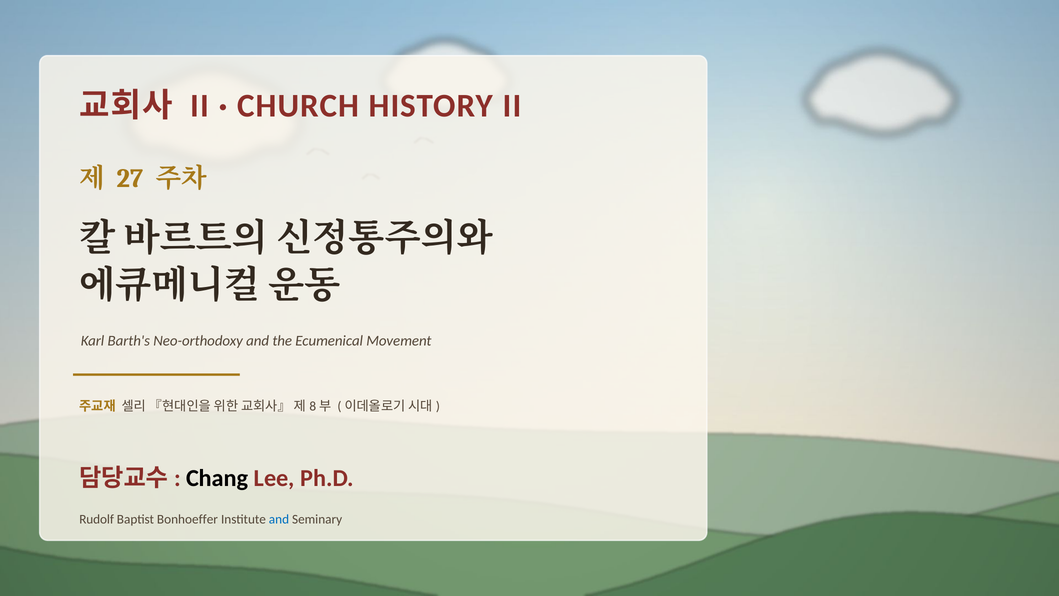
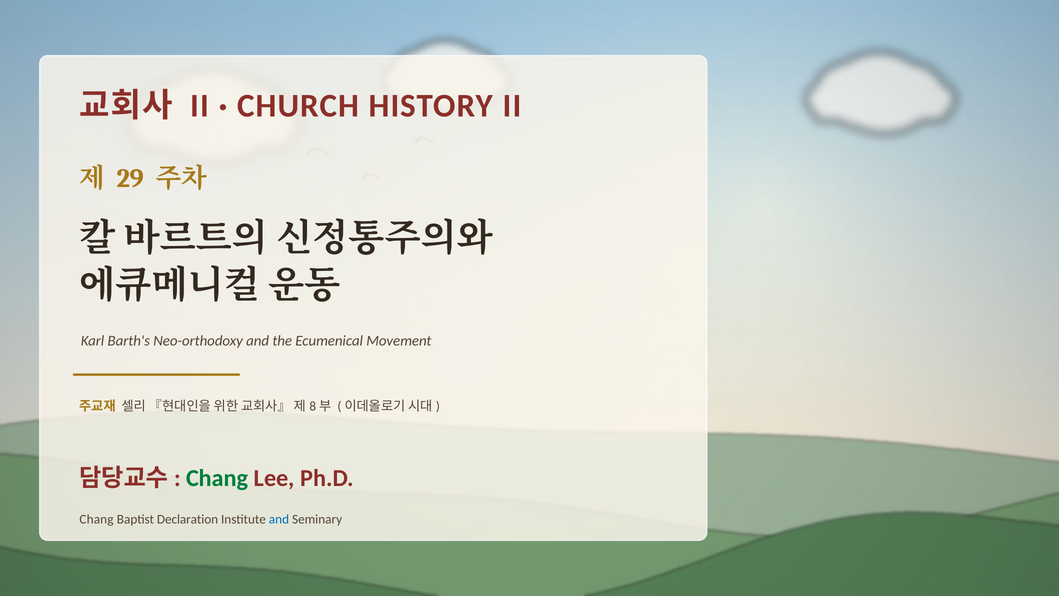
27: 27 -> 29 (130, 179)
Chang colour: black -> green (217, 478)
Rudolf: Rudolf -> Chang (97, 519)
Bonhoeffer: Bonhoeffer -> Declaration (188, 519)
